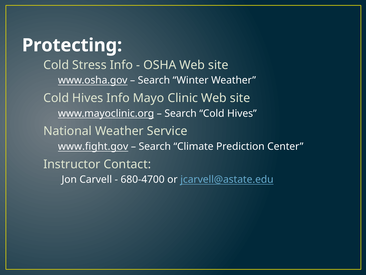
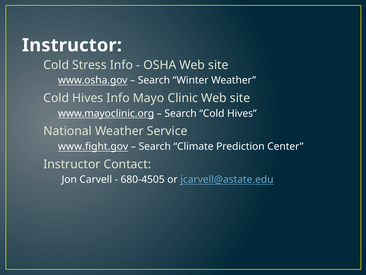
Protecting: Protecting -> Instructor (72, 45)
680-4700: 680-4700 -> 680-4505 (143, 179)
